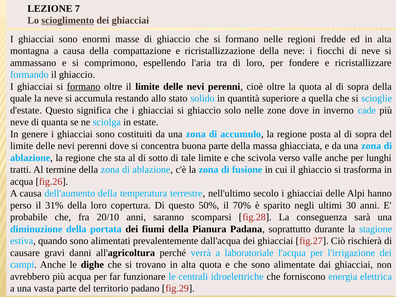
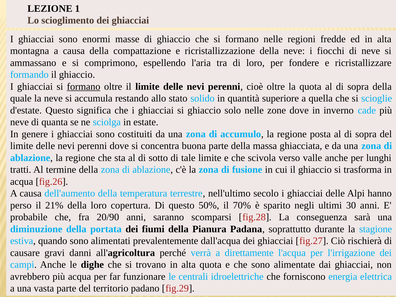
7: 7 -> 1 (77, 9)
scioglimento underline: present -> none (68, 20)
31%: 31% -> 21% (54, 205)
20/10: 20/10 -> 20/90 (108, 217)
laboratoriale: laboratoriale -> direttamente (249, 253)
